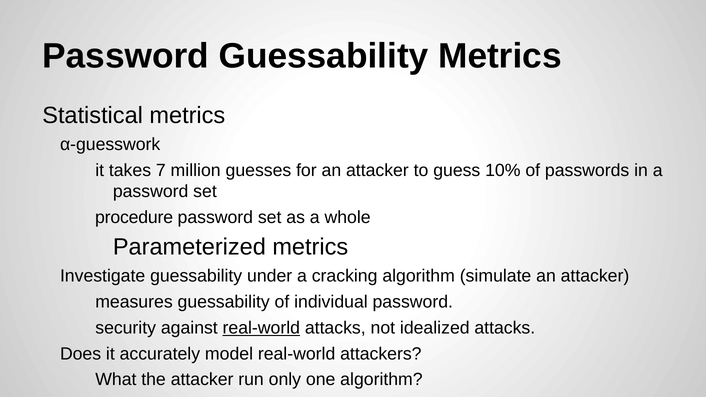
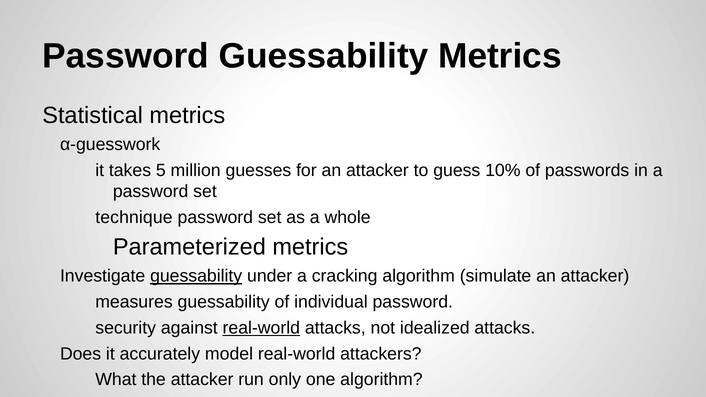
7: 7 -> 5 (161, 170)
procedure: procedure -> technique (134, 217)
guessability underline: none -> present (196, 276)
